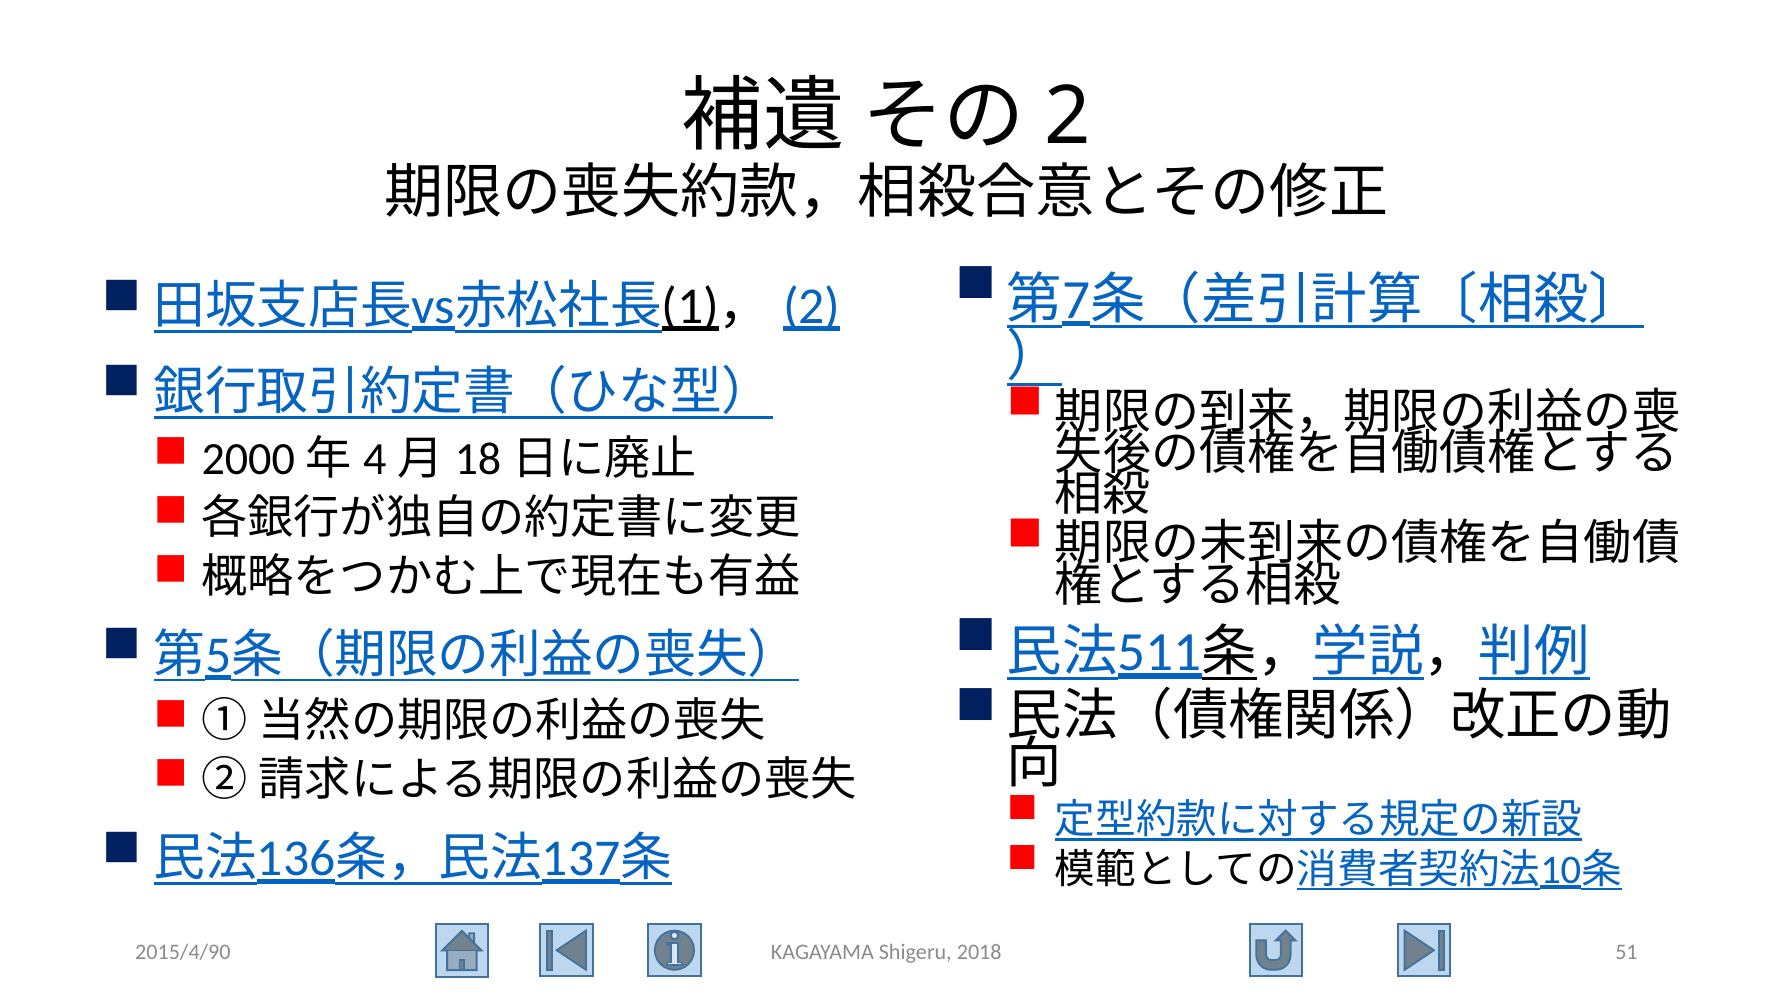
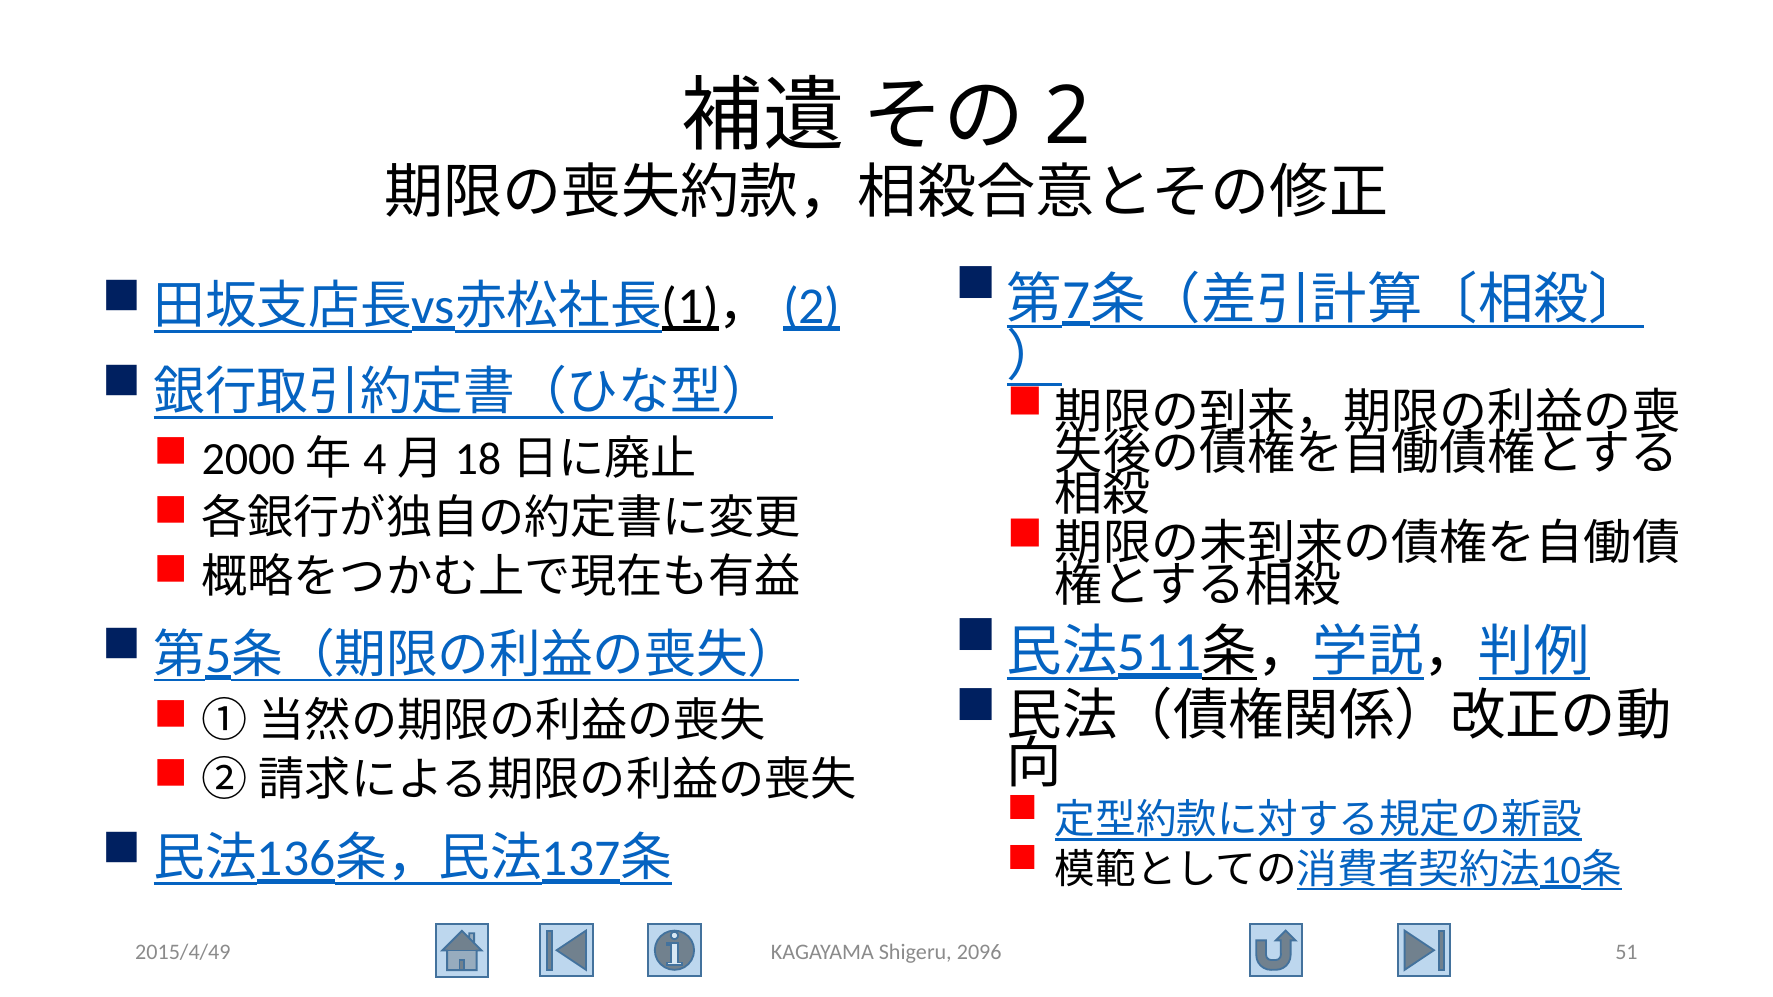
2015/4/90: 2015/4/90 -> 2015/4/49 (183, 952)
2018: 2018 -> 2096 (979, 952)
